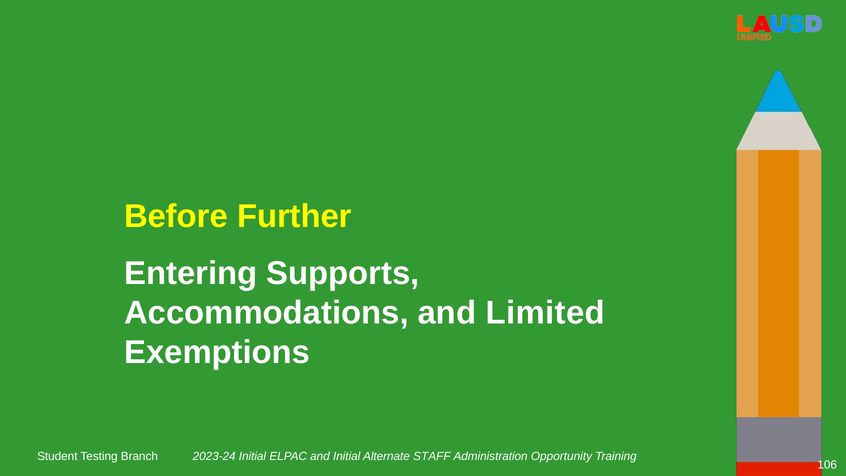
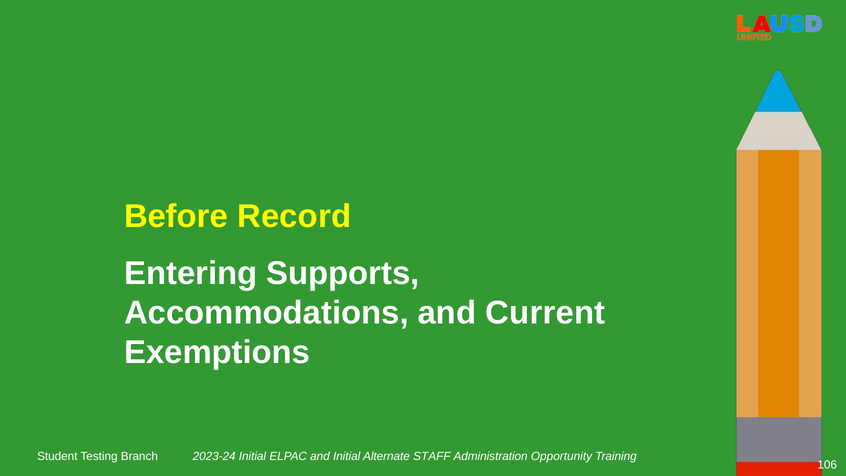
Further: Further -> Record (294, 216)
Limited: Limited -> Current (545, 313)
